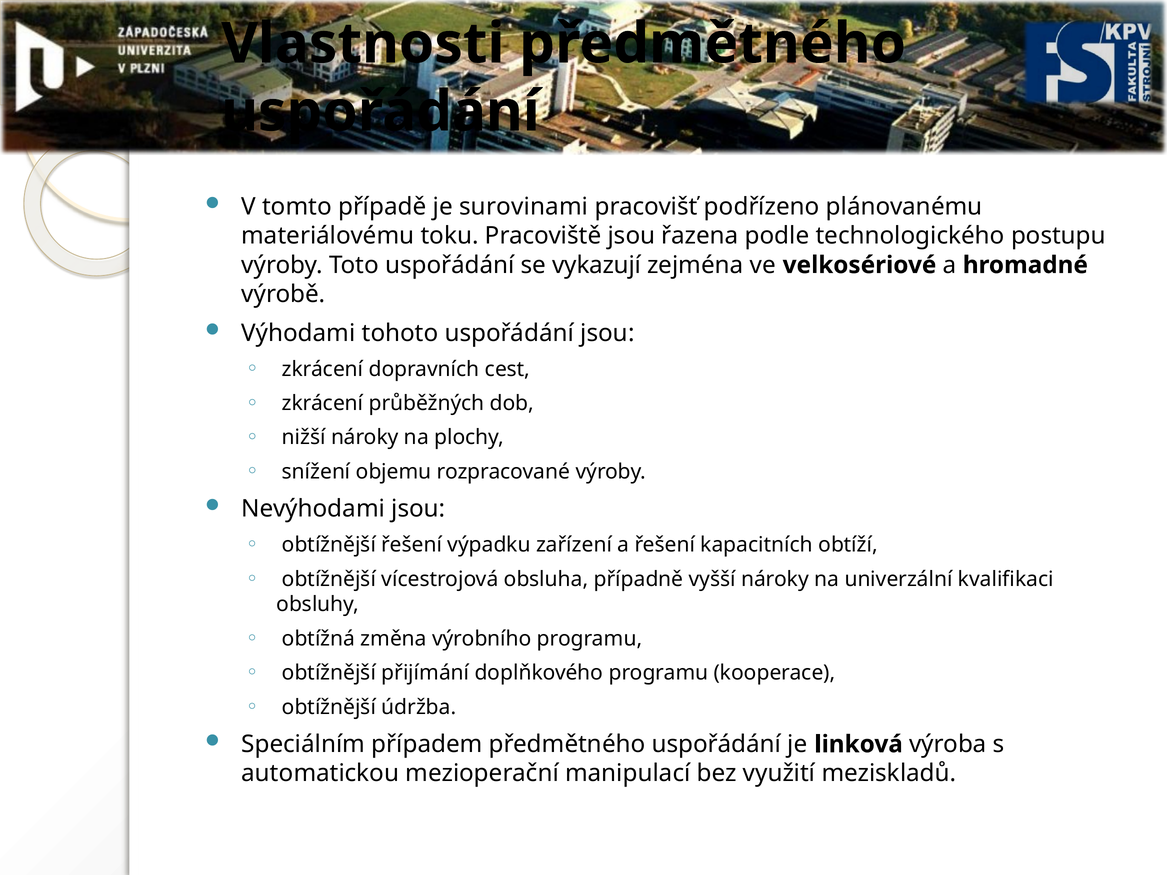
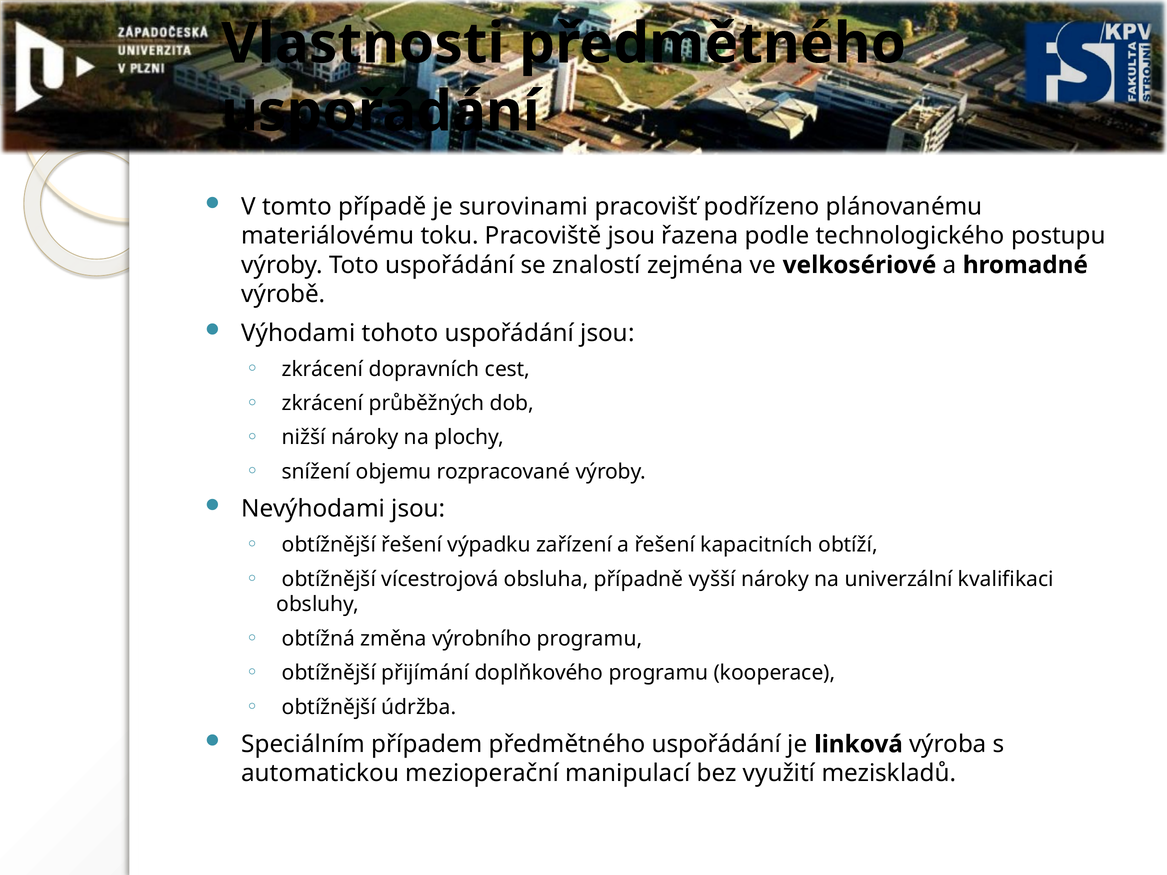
vykazují: vykazují -> znalostí (597, 265)
